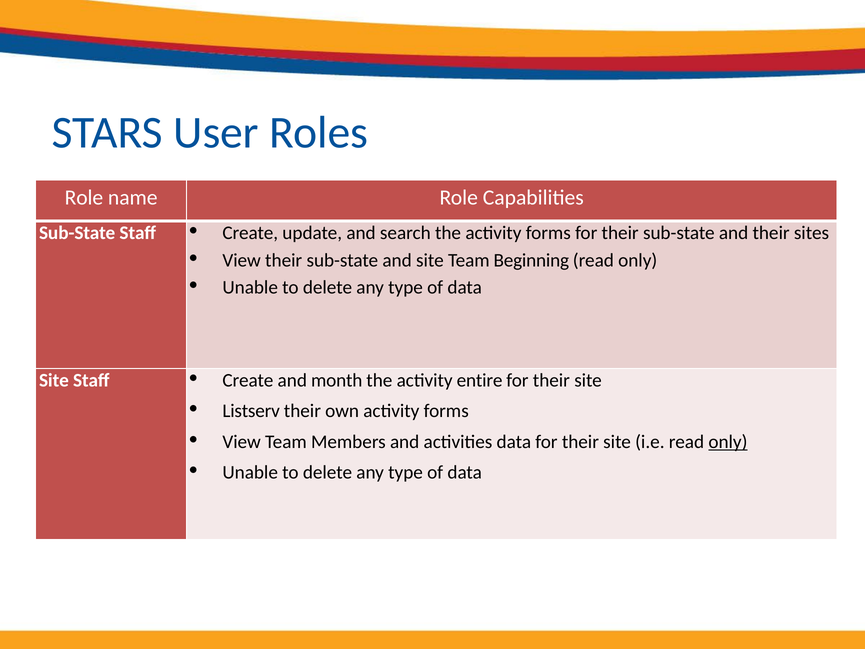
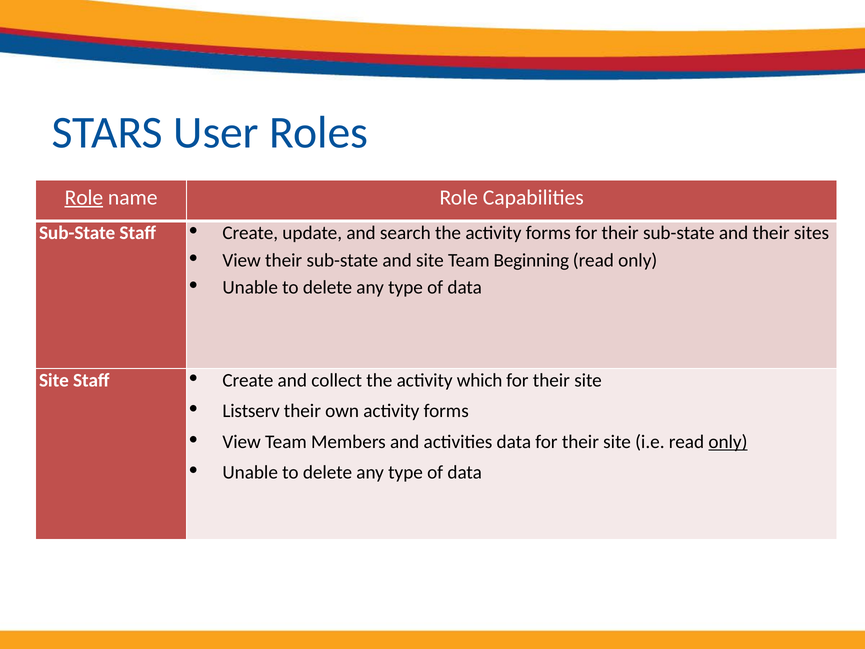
Role underline: none -> present (84, 197)
month: month -> collect (337, 380)
entire: entire -> which (480, 380)
